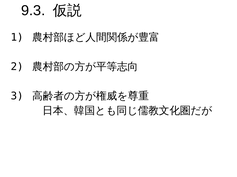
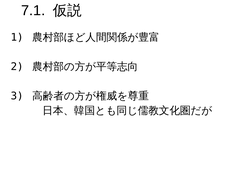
9.3: 9.3 -> 7.1 (33, 11)
